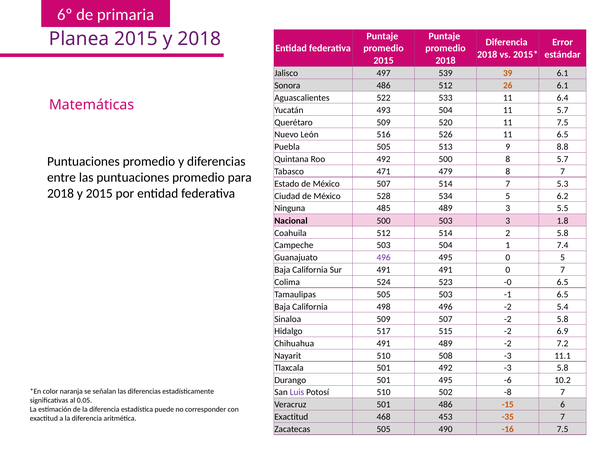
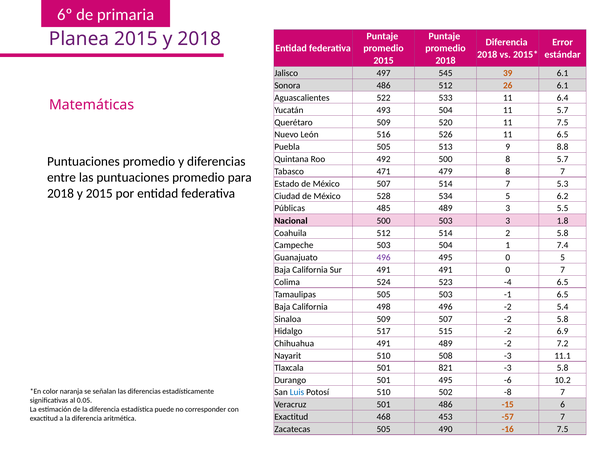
539: 539 -> 545 (446, 73)
Ninguna: Ninguna -> Públicas (290, 208)
-0: -0 -> -4 (508, 282)
501 492: 492 -> 821 (446, 367)
Luis colour: purple -> blue (297, 392)
-35: -35 -> -57 (508, 416)
